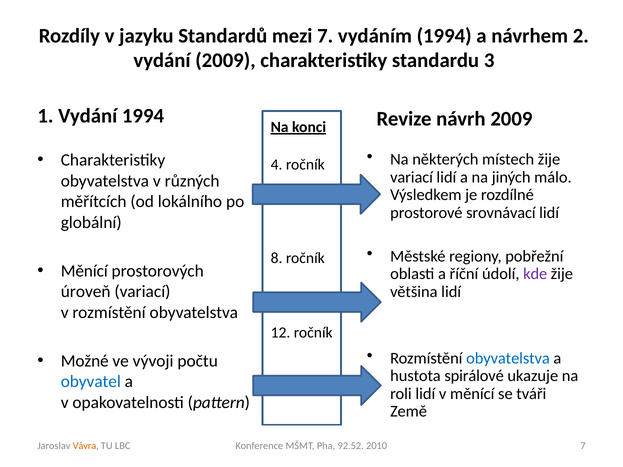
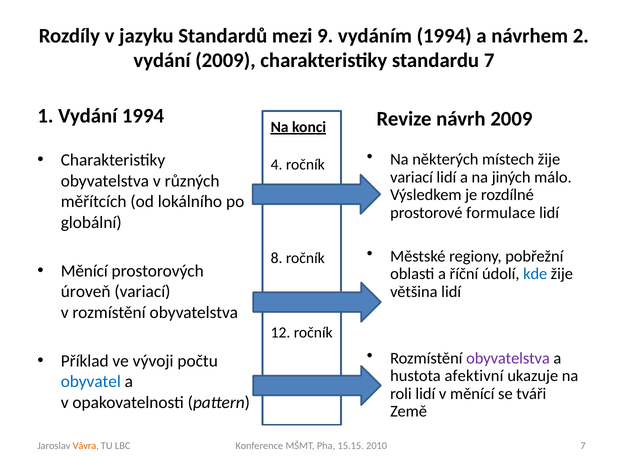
mezi 7: 7 -> 9 (325, 36)
standardu 3: 3 -> 7 (489, 61)
srovnávací: srovnávací -> formulace (501, 213)
kde colour: purple -> blue (535, 274)
obyvatelstva colour: blue -> purple (508, 358)
Možné: Možné -> Příklad (85, 361)
spirálové: spirálové -> afektivní (474, 376)
92.52: 92.52 -> 15.15 (351, 446)
